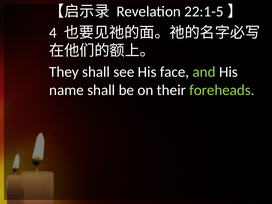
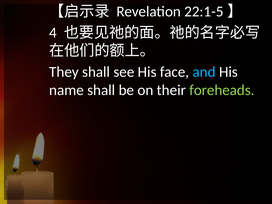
and colour: light green -> light blue (204, 72)
